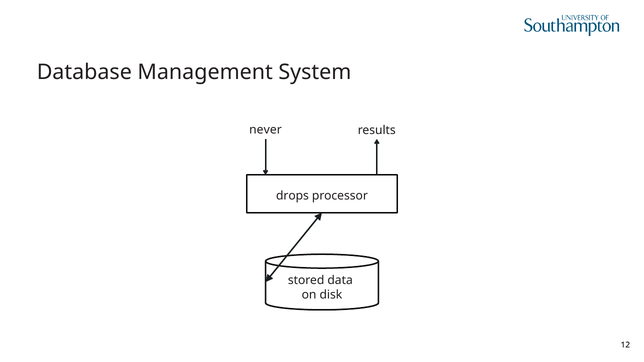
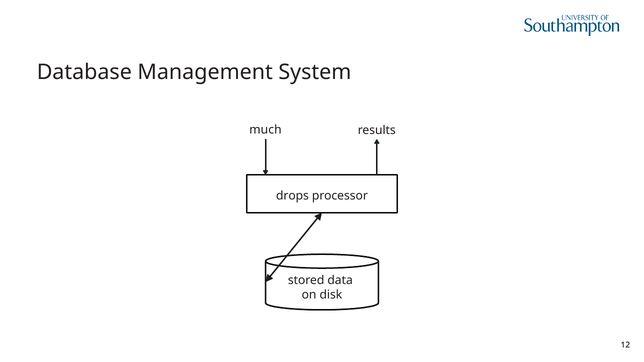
never: never -> much (265, 130)
